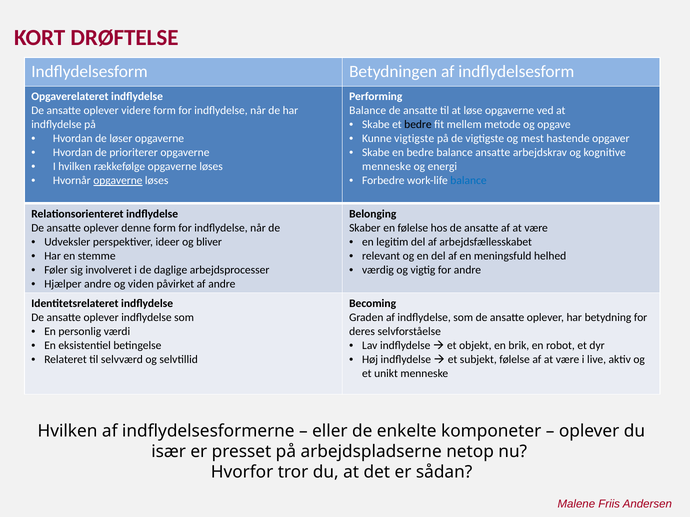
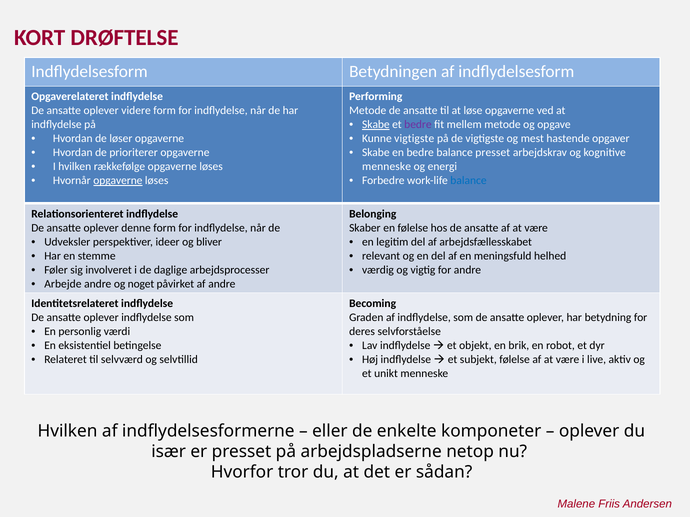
Balance: Balance -> Metode (368, 111)
Skabe underline: none -> present (376, 125)
bedre colour: black -> purple (418, 125)
balance ansatte: ansatte -> presset (493, 153)
Hjælper: Hjælper -> Arbejde (63, 284)
viden: viden -> noget (141, 284)
